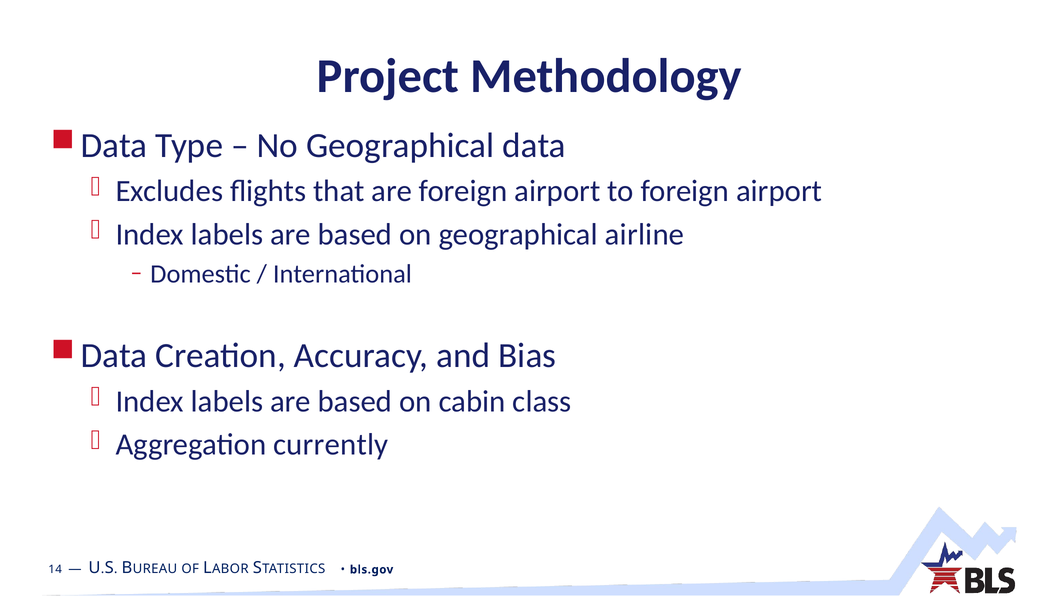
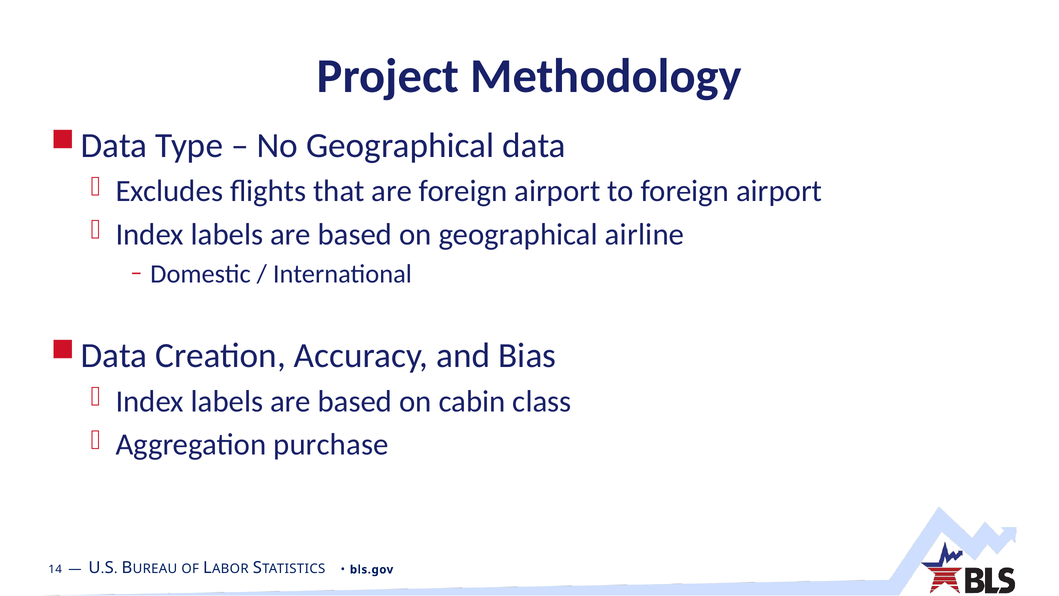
currently: currently -> purchase (331, 444)
